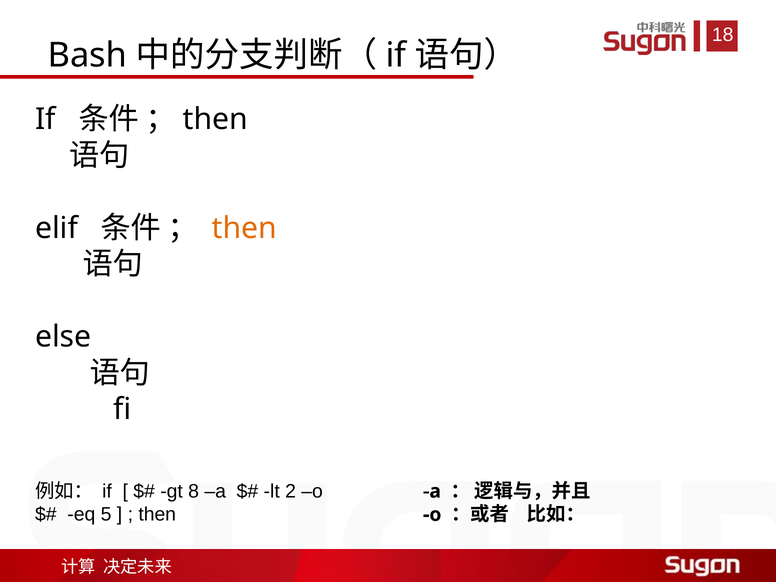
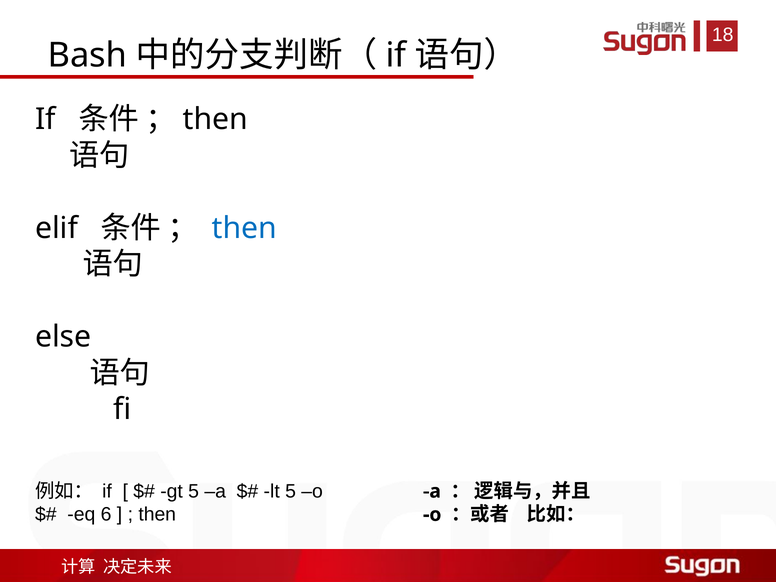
then colour: orange -> blue (244, 228)
gt 8: 8 -> 5 (194, 491)
lt 2: 2 -> 5 (291, 491)
5: 5 -> 6 (106, 515)
